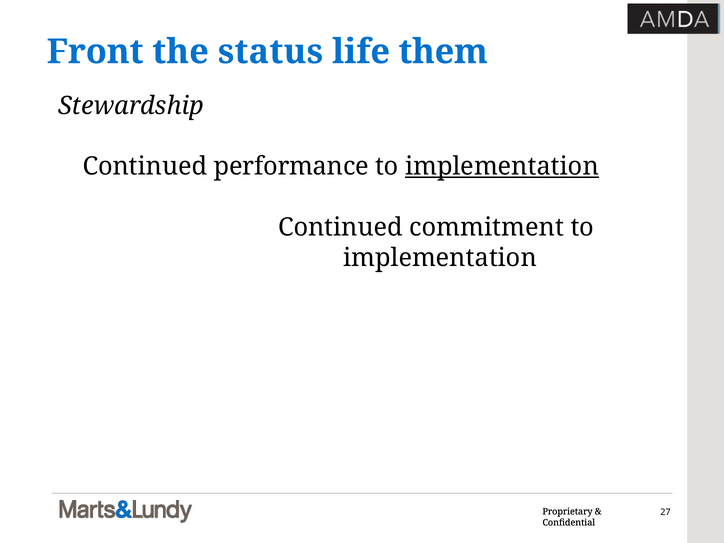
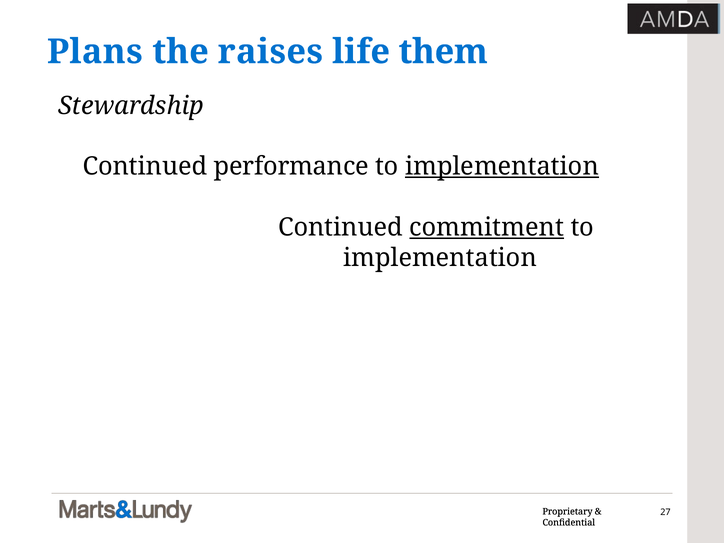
Front: Front -> Plans (95, 52)
status: status -> raises (270, 52)
commitment underline: none -> present (487, 227)
